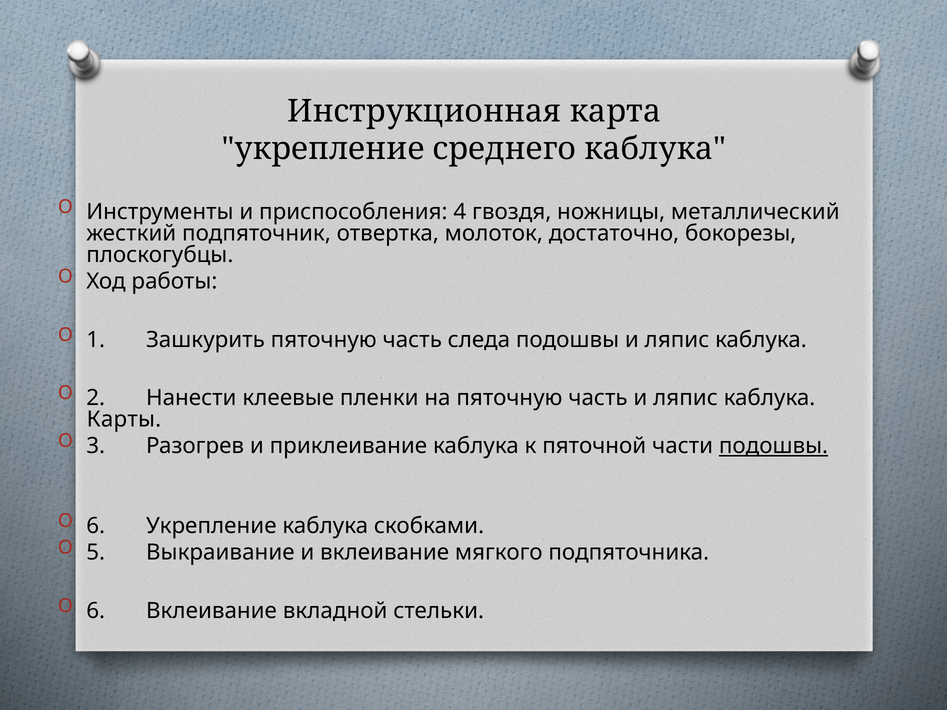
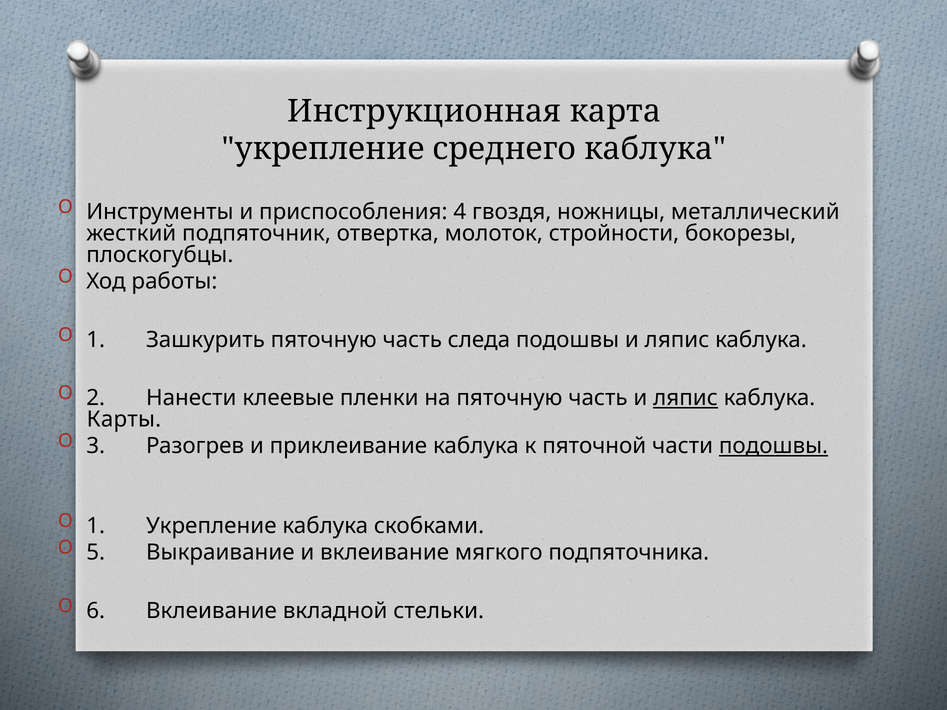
достаточно: достаточно -> стройности (614, 233)
ляпис underline: none -> present (685, 398)
6: 6 -> 1 (96, 526)
